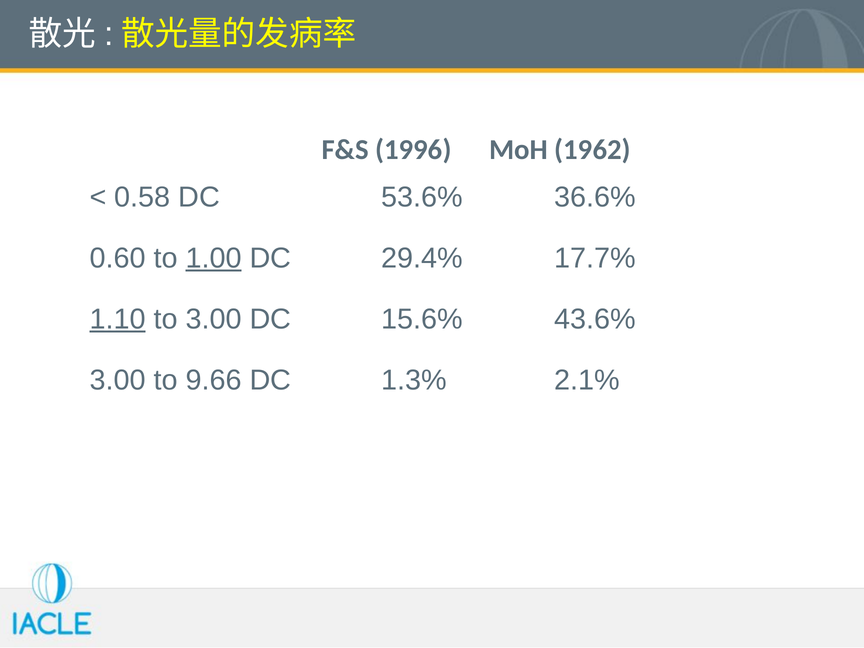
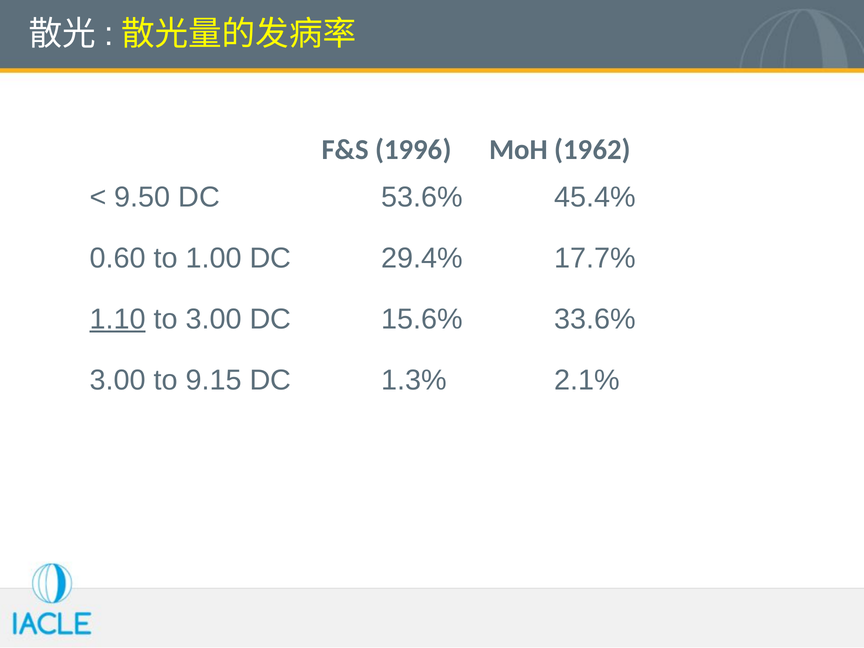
0.58: 0.58 -> 9.50 (142, 197)
36.6%: 36.6% -> 45.4% (595, 197)
1.00 underline: present -> none (214, 258)
43.6%: 43.6% -> 33.6% (595, 319)
9.66: 9.66 -> 9.15 (214, 380)
